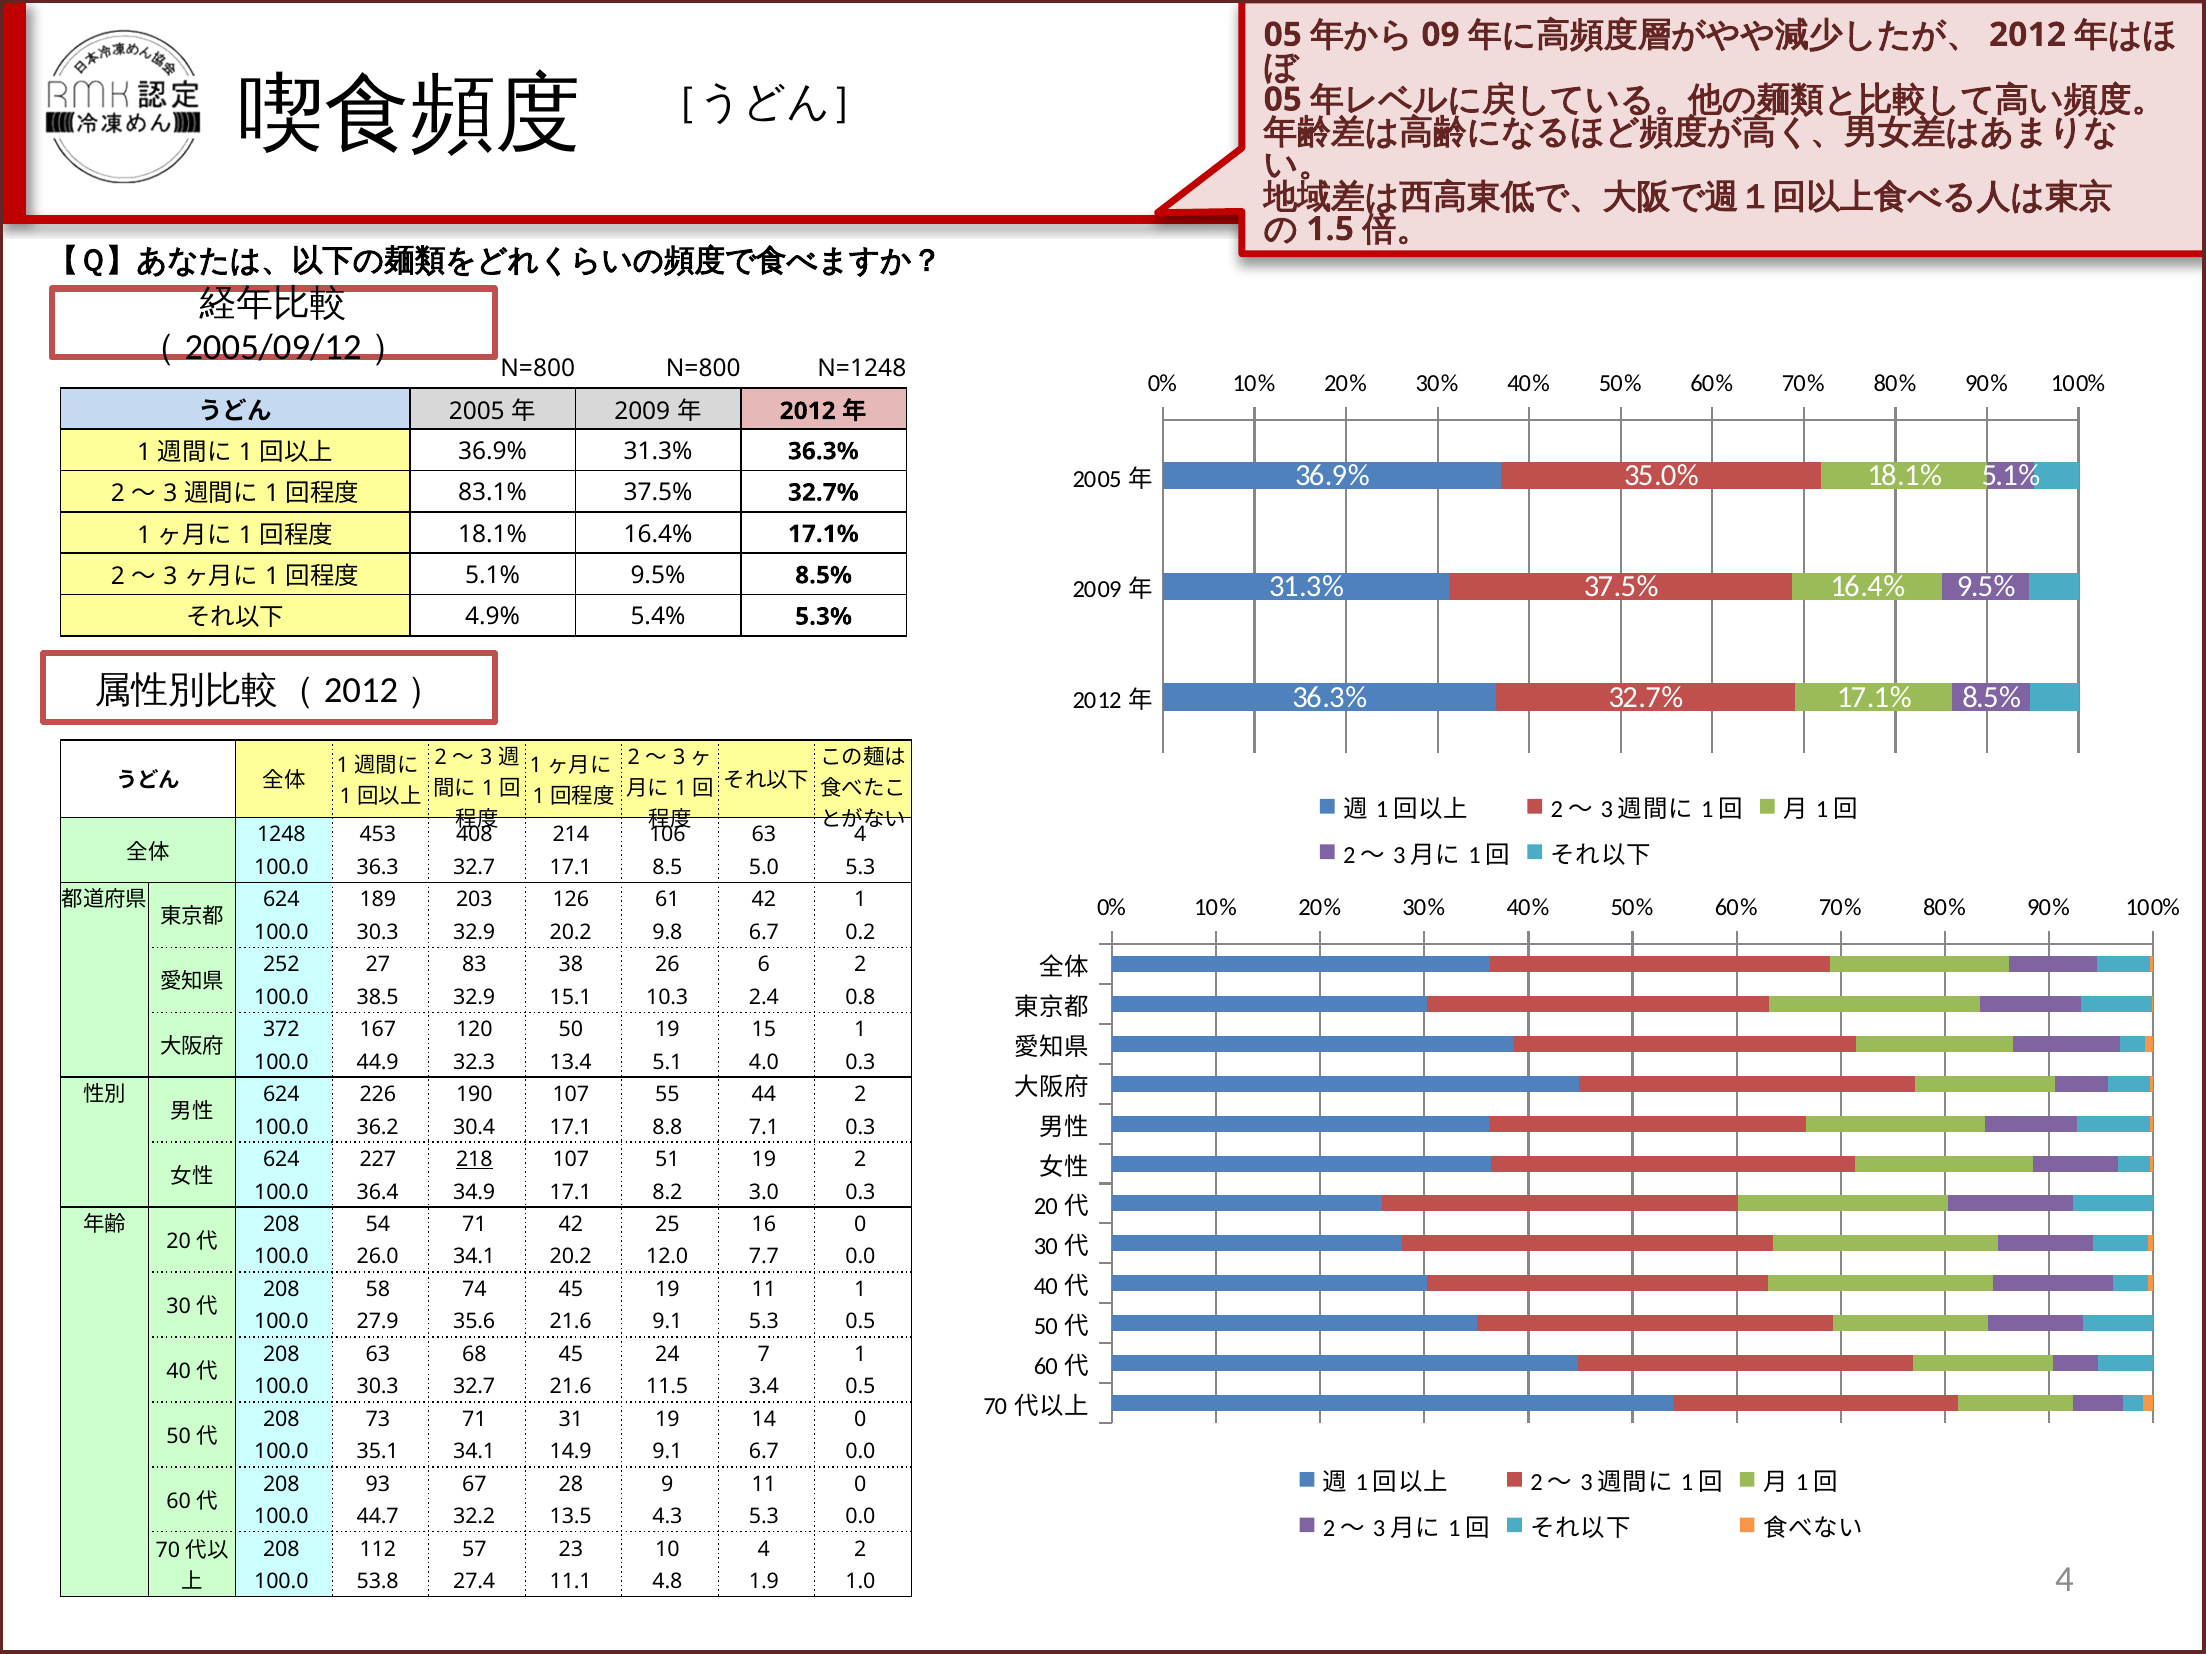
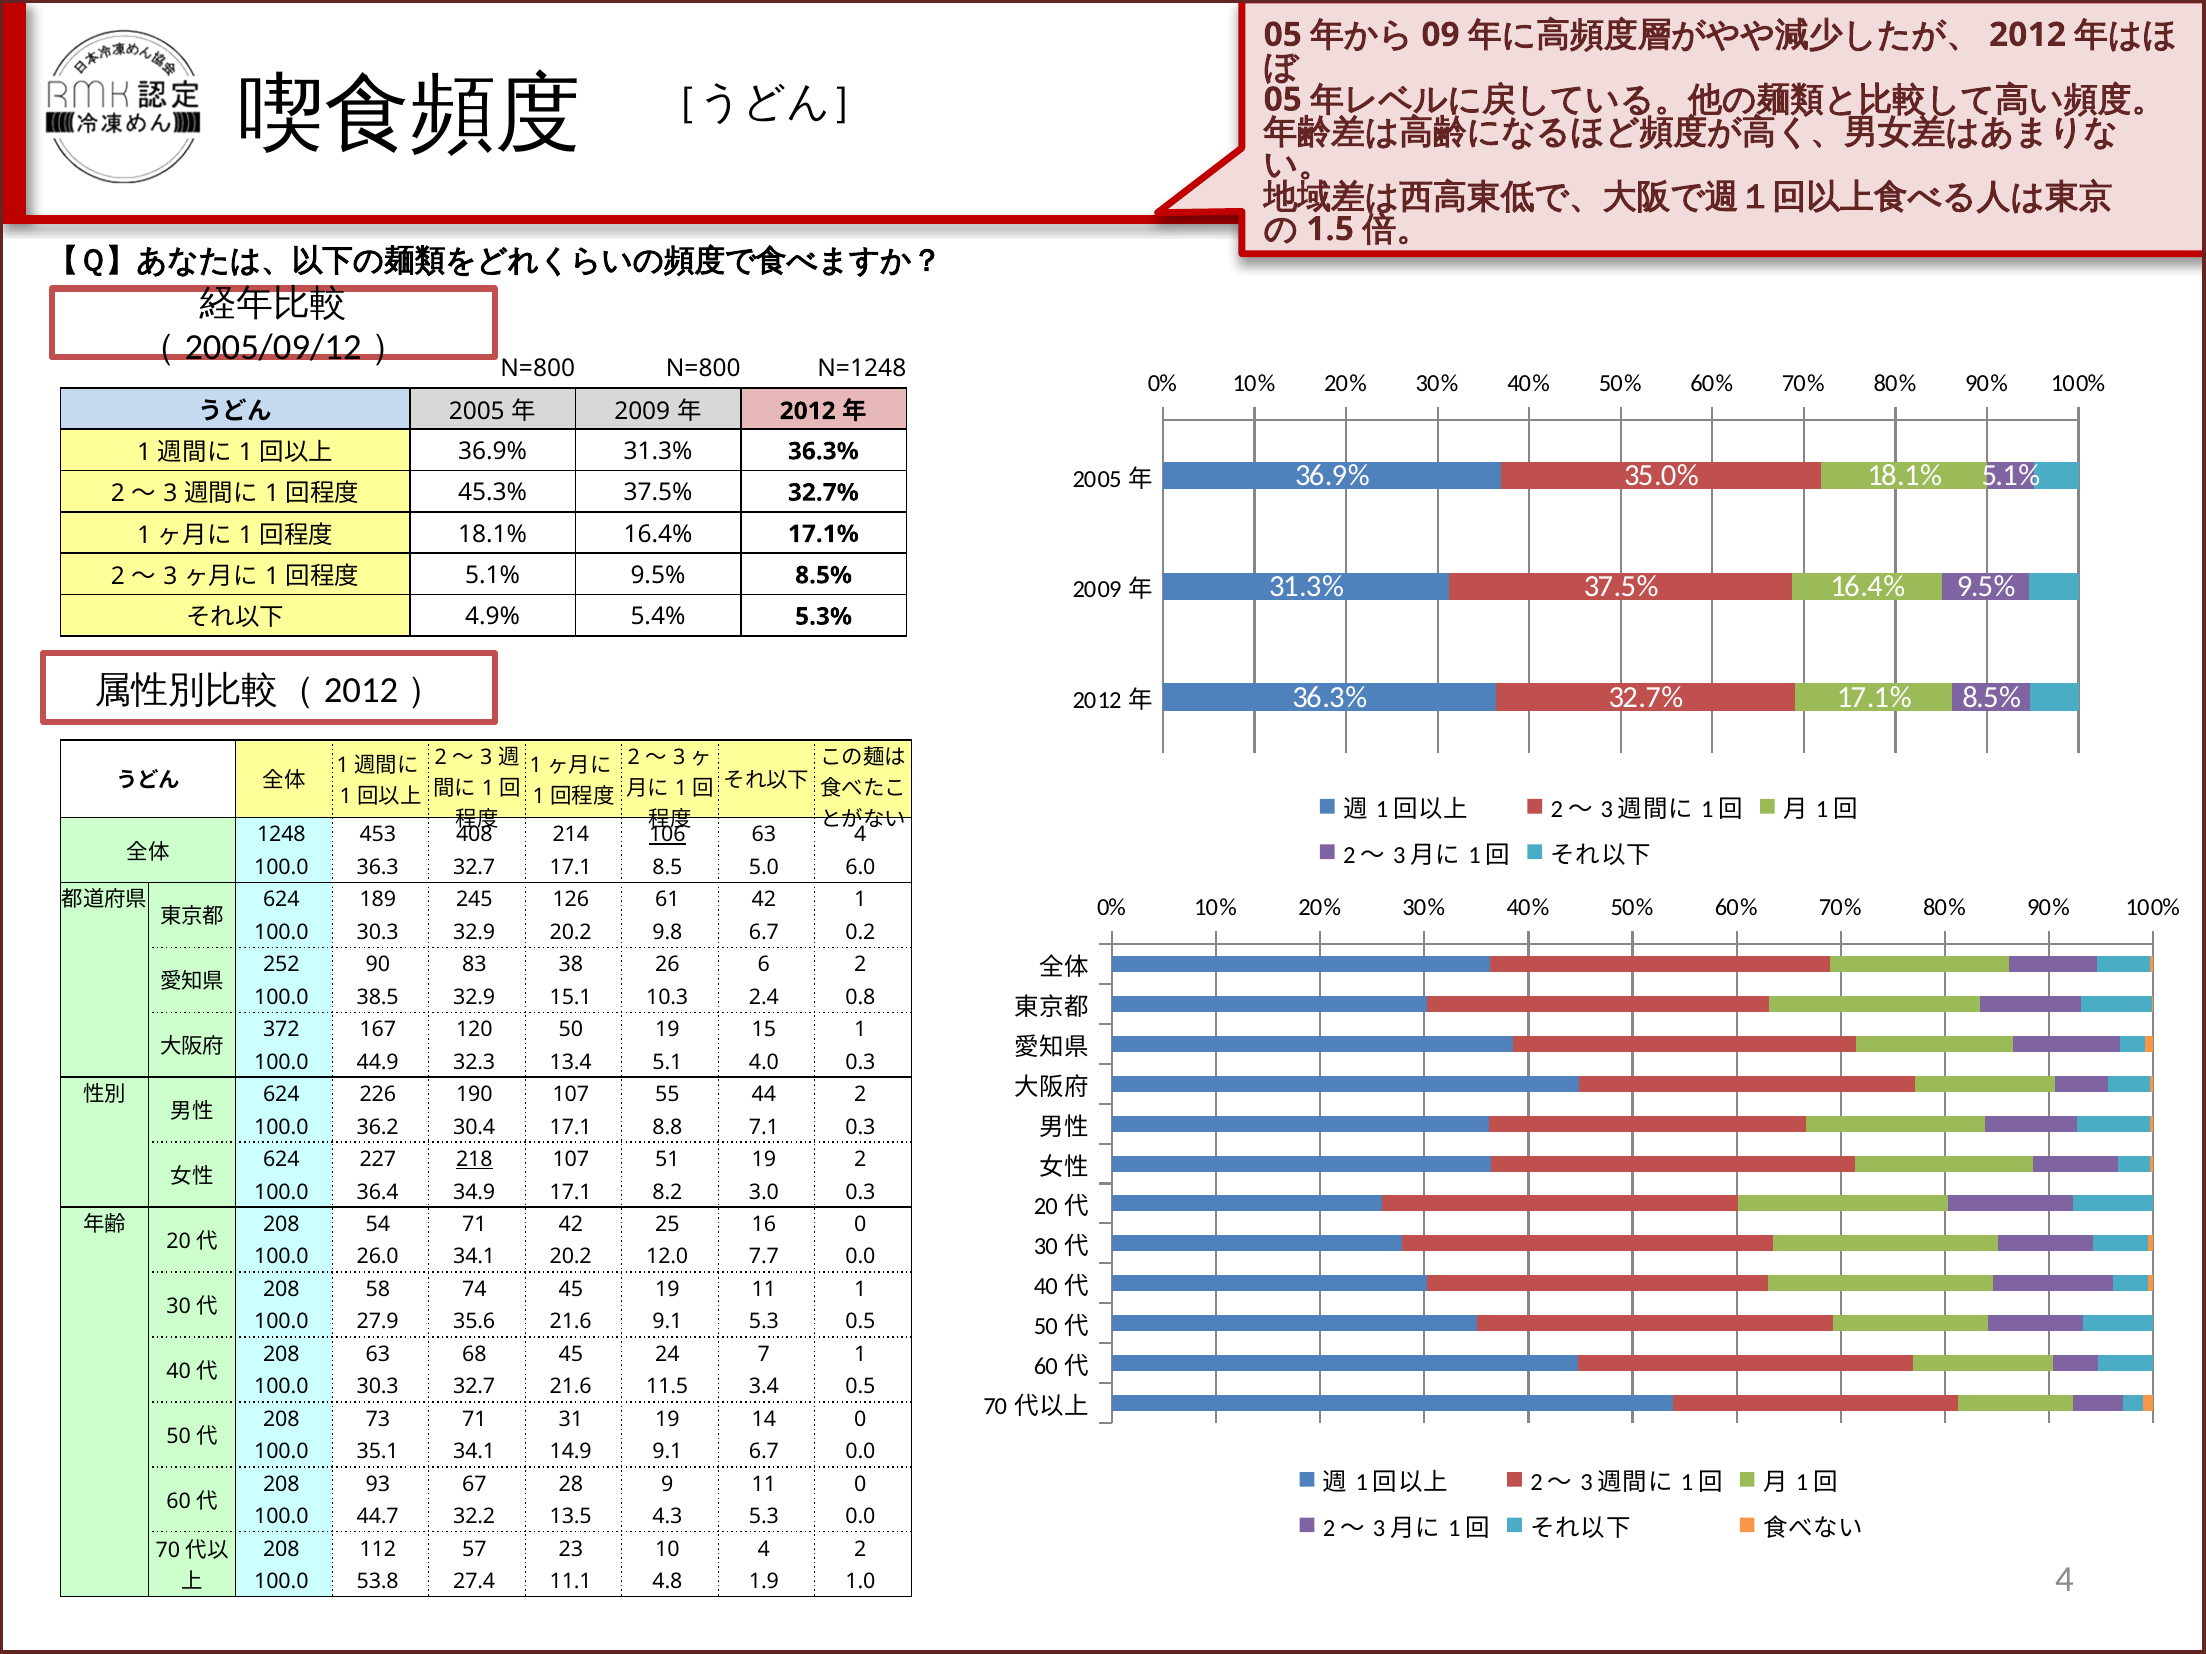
83.1%: 83.1% -> 45.3% (493, 493)
106 underline: none -> present (667, 835)
5.0 5.3: 5.3 -> 6.0 (860, 868)
203: 203 -> 245 (474, 900)
27: 27 -> 90 (378, 965)
